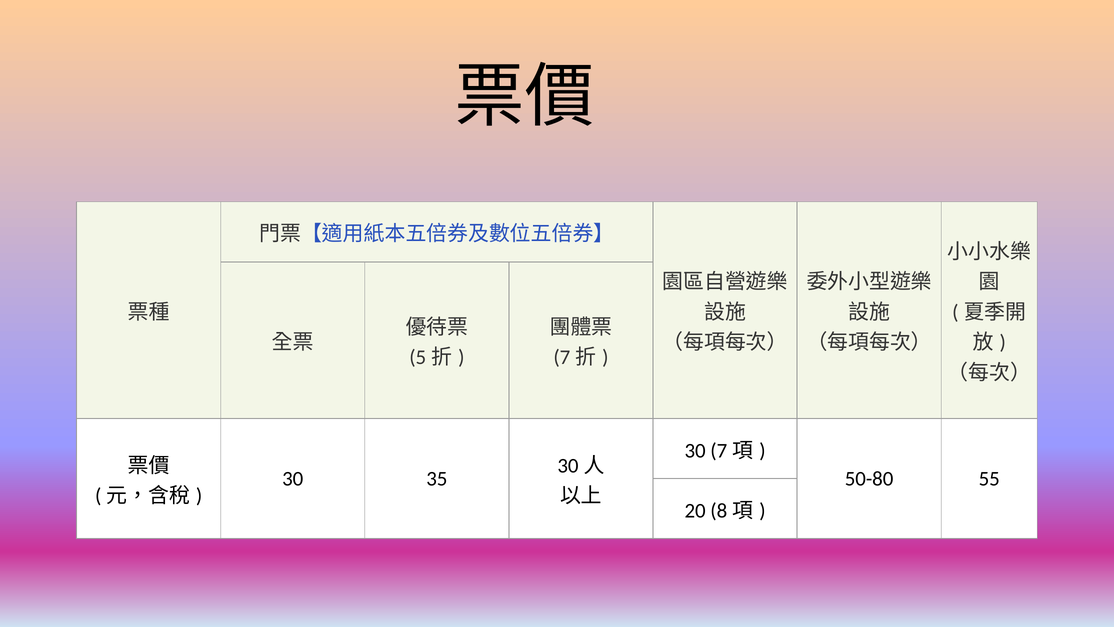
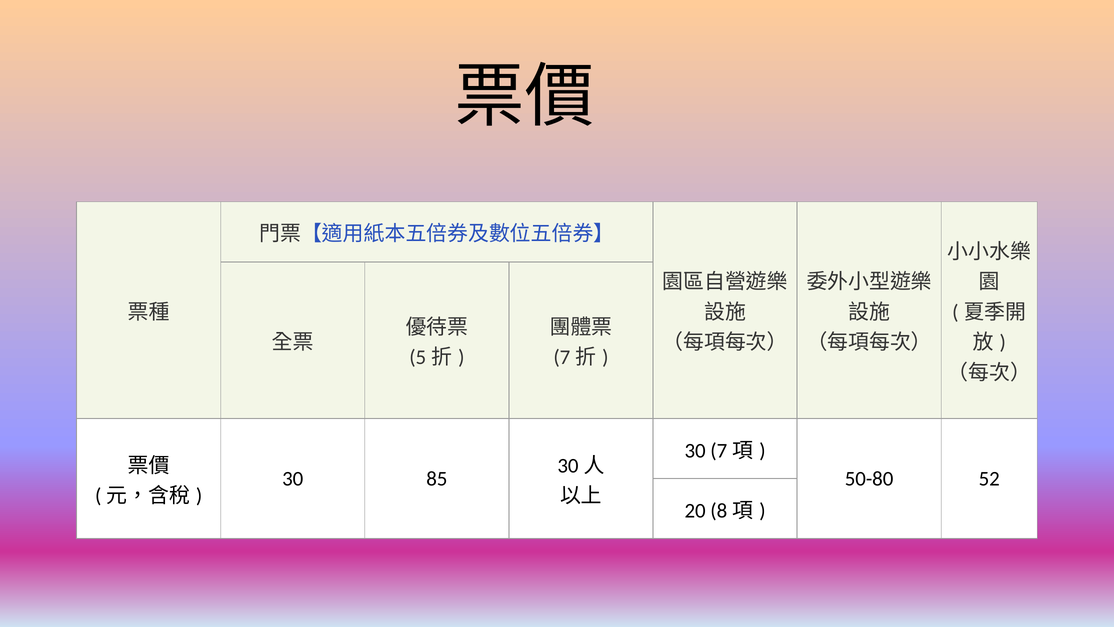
35: 35 -> 85 (437, 478)
55: 55 -> 52 (989, 478)
